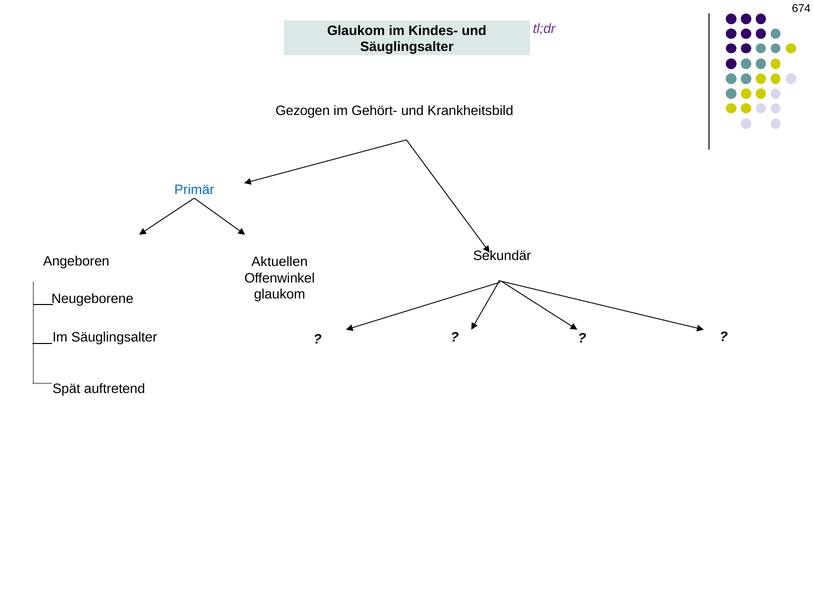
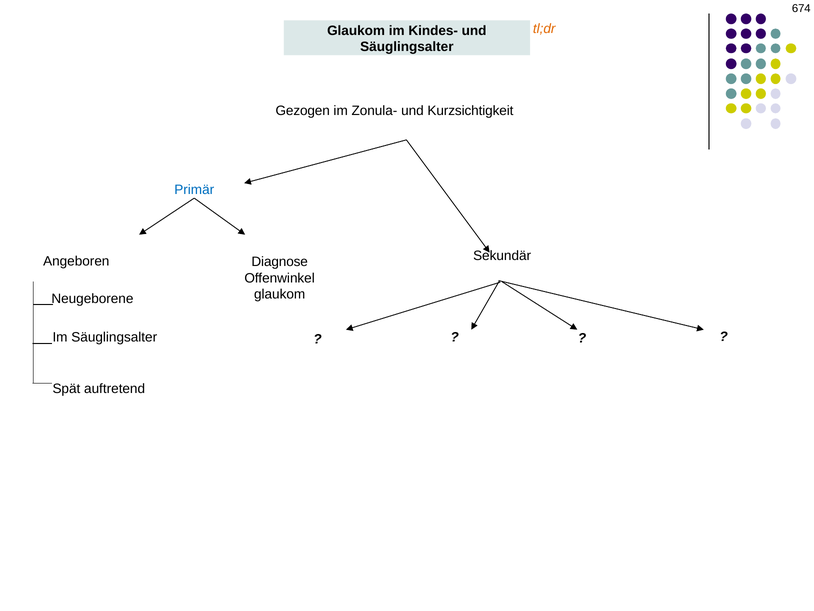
tl;dr colour: purple -> orange (544, 29)
Gehört-: Gehört- -> Zonula- (374, 111)
Krankheitsbild: Krankheitsbild -> Kurzsichtigkeit (470, 111)
Aktuellen: Aktuellen -> Diagnose (280, 262)
